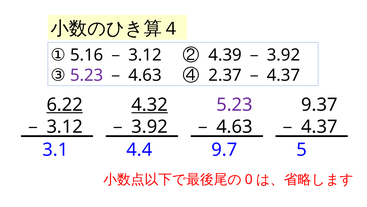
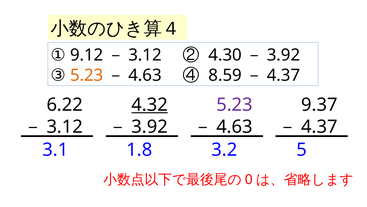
5.16: 5.16 -> 9.12 (87, 55)
4.39: 4.39 -> 4.30 (225, 55)
5.23 colour: purple -> orange (87, 75)
2.37: 2.37 -> 8.59 (225, 75)
6.22 underline: present -> none (65, 105)
4.4: 4.4 -> 1.8 (139, 149)
9.7: 9.7 -> 3.2 (224, 149)
